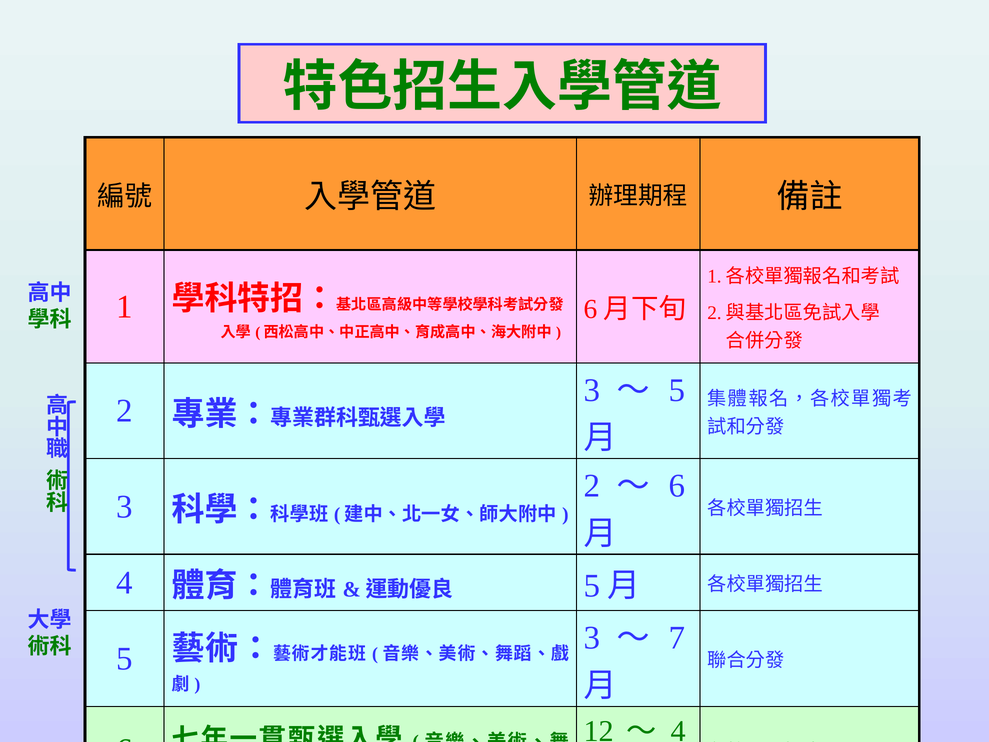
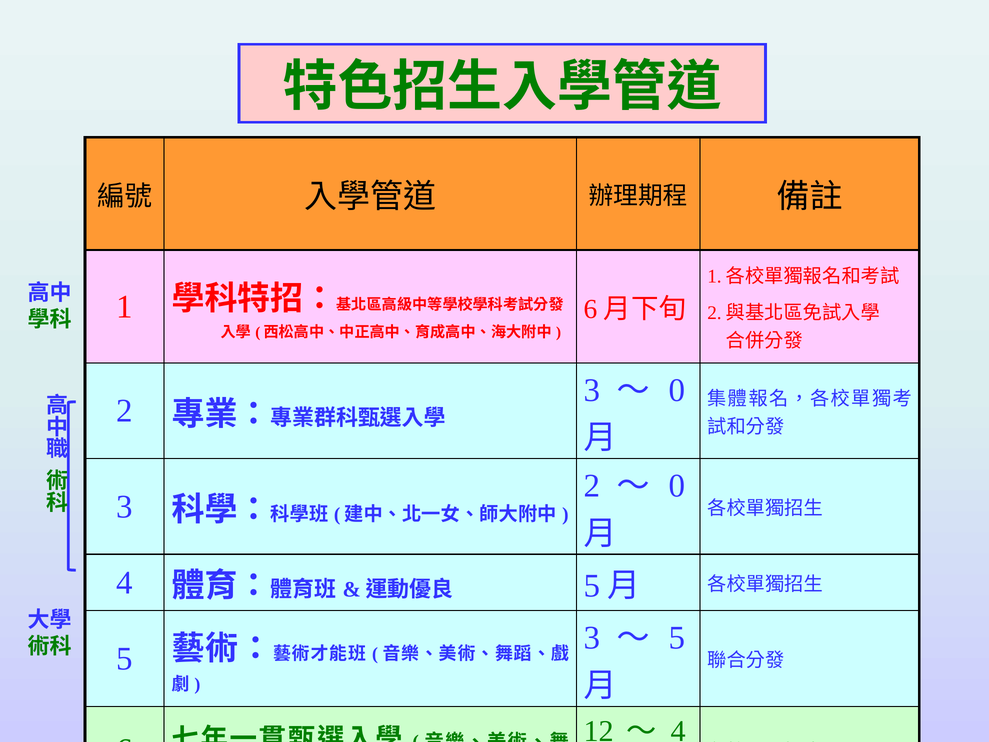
5: 5 -> 0 (677, 390)
6: 6 -> 0 (677, 486)
7: 7 -> 5 (677, 638)
